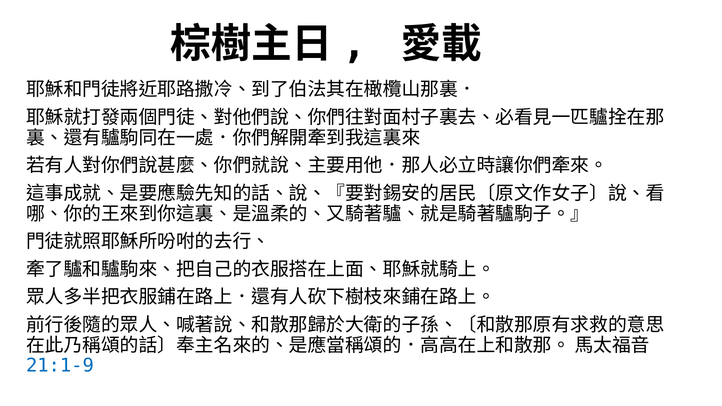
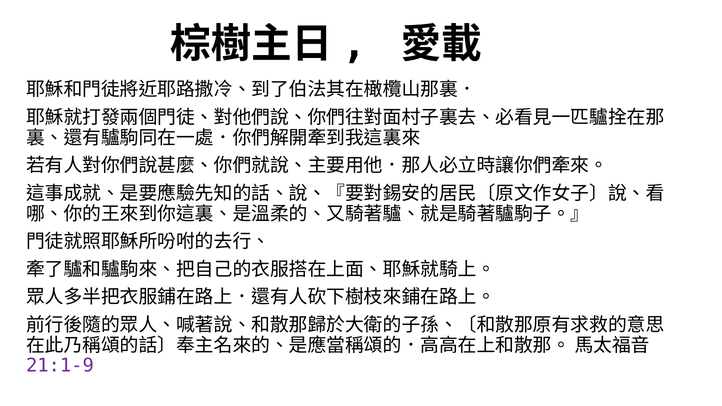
21:1-9 colour: blue -> purple (60, 366)
